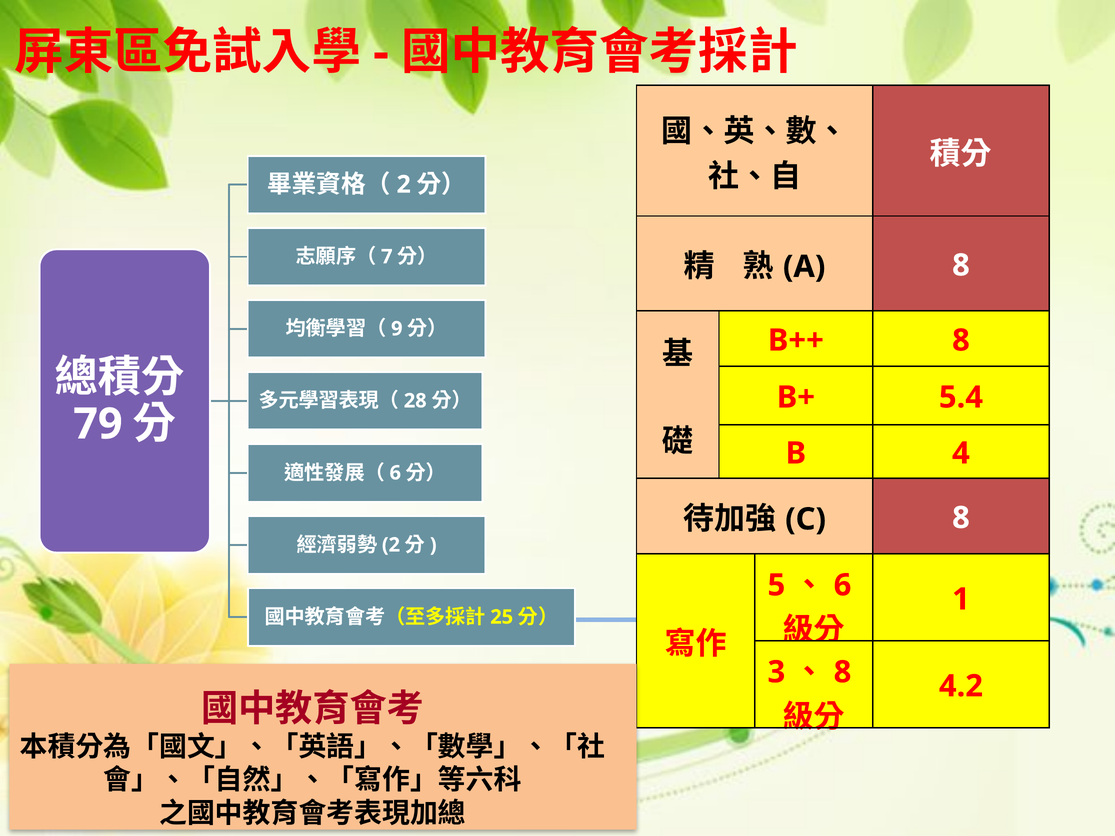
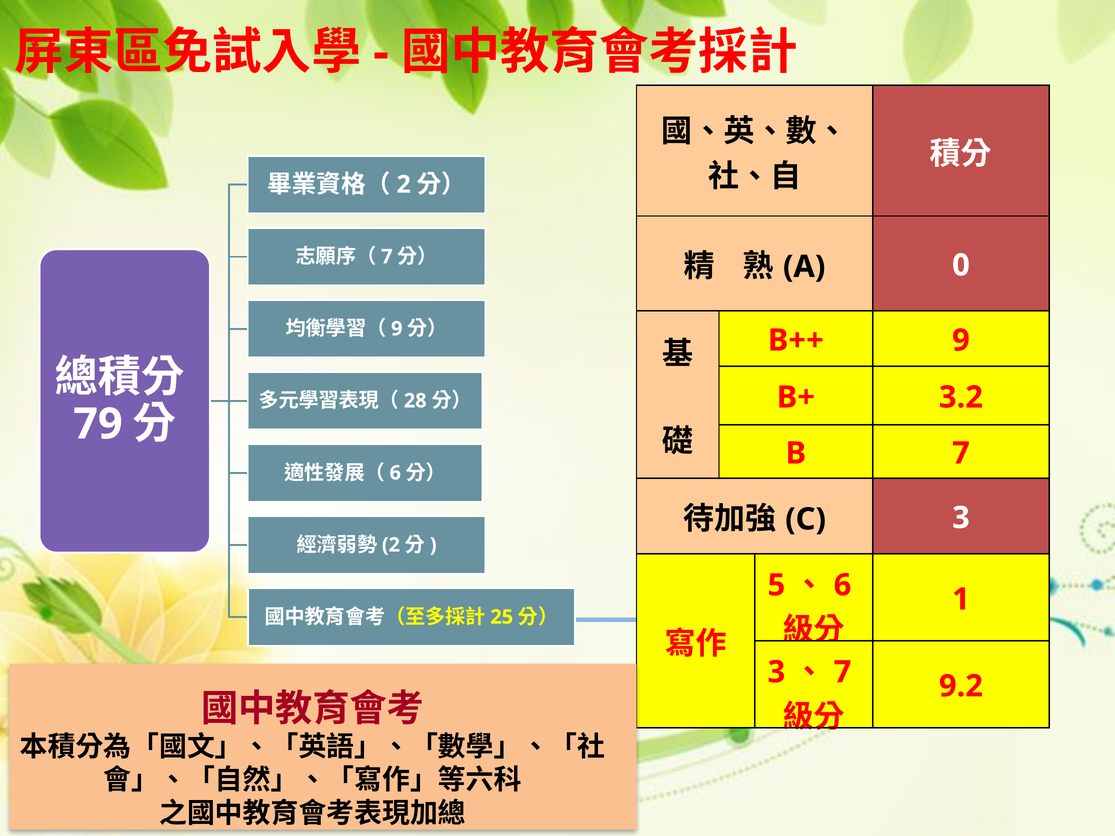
8: 8 -> 0 (961, 265)
B++ 8: 8 -> 9 (961, 340)
5.4: 5.4 -> 3.2 (961, 397)
B 4: 4 -> 7 (961, 453)
8: 8 -> 3 (961, 518)
8: 8 -> 7 (843, 672)
4.2: 4.2 -> 9.2 (961, 686)
